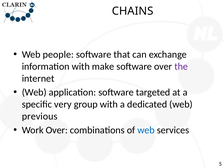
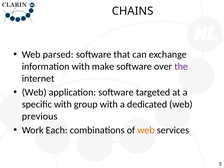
people: people -> parsed (58, 54)
specific very: very -> with (63, 104)
Work Over: Over -> Each (57, 130)
web colour: blue -> orange (146, 130)
